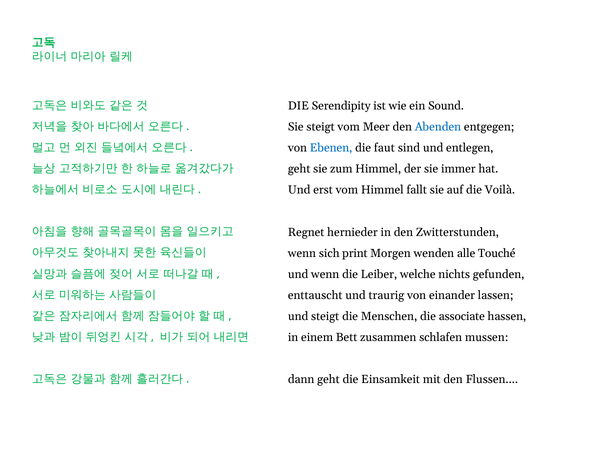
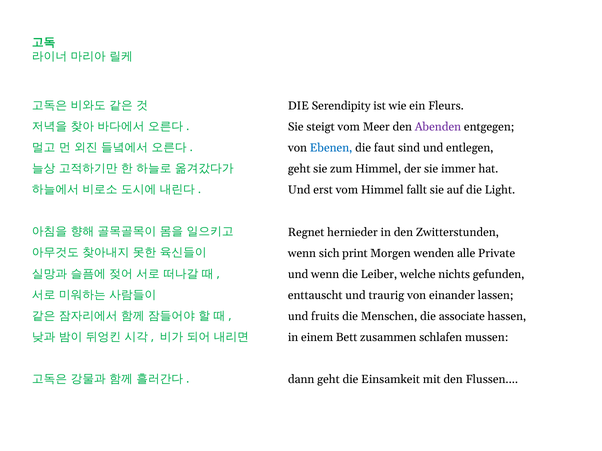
Sound: Sound -> Fleurs (446, 106)
Abenden colour: blue -> purple (438, 127)
Voilà: Voilà -> Light (500, 190)
Touché: Touché -> Private (497, 254)
und steigt: steigt -> fruits (325, 317)
